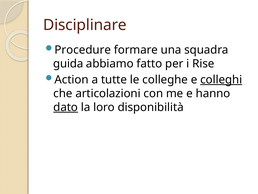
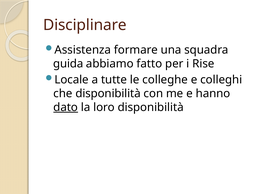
Procedure: Procedure -> Assistenza (83, 50)
Action: Action -> Locale (72, 79)
colleghi underline: present -> none (221, 79)
che articolazioni: articolazioni -> disponibilità (108, 93)
